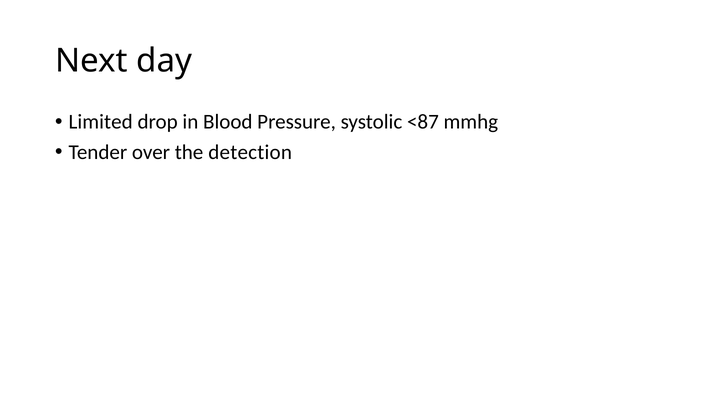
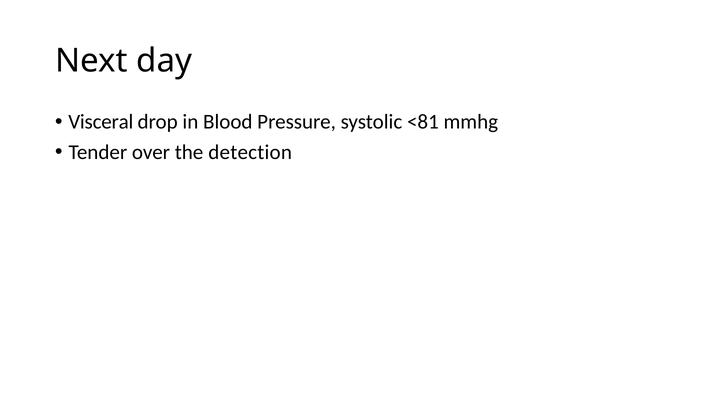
Limited: Limited -> Visceral (101, 122)
<87: <87 -> <81 (423, 122)
